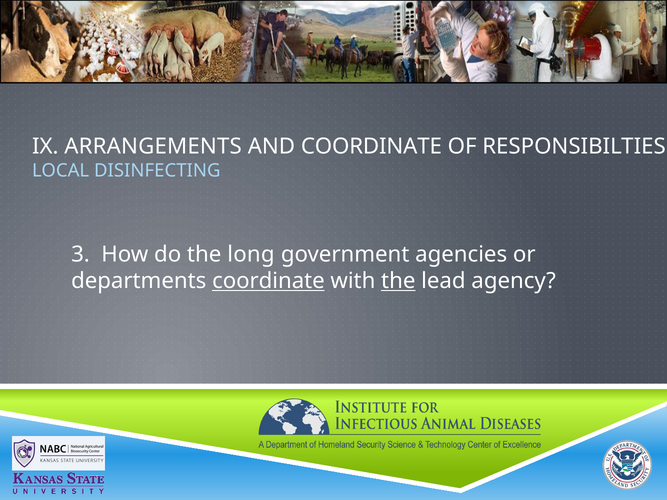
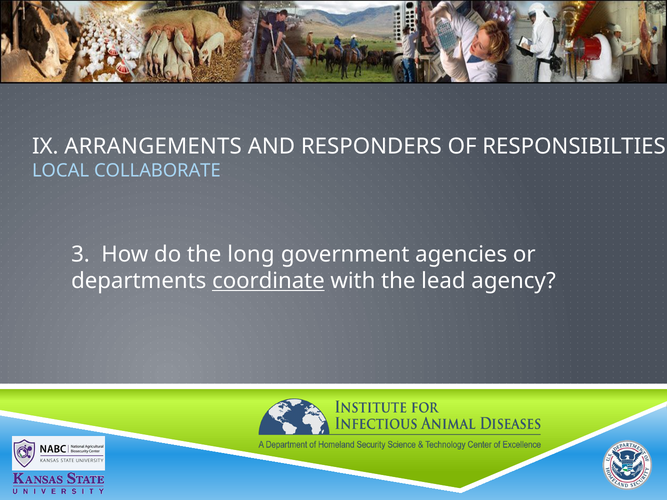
AND COORDINATE: COORDINATE -> RESPONDERS (371, 146)
DISINFECTING: DISINFECTING -> COLLABORATE (157, 171)
the underline: present -> none (398, 281)
